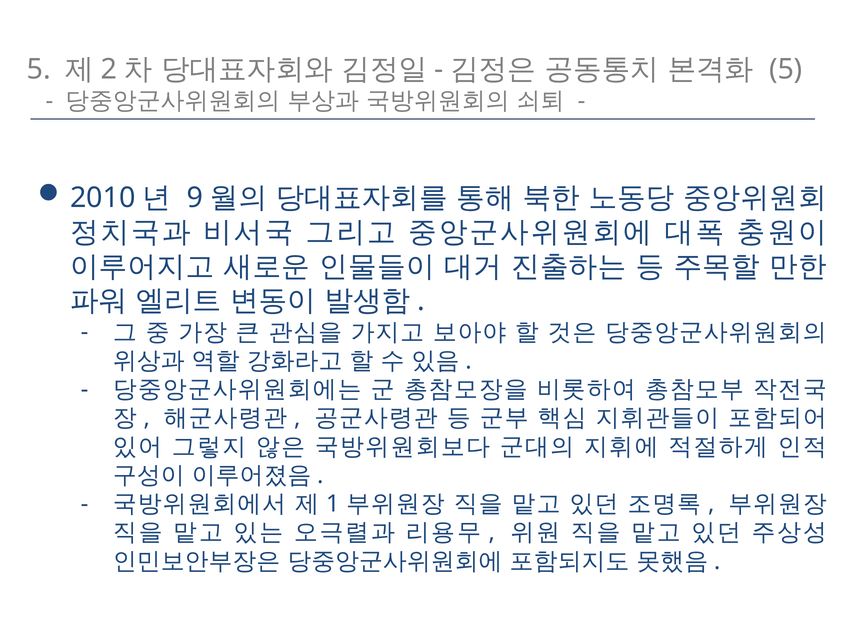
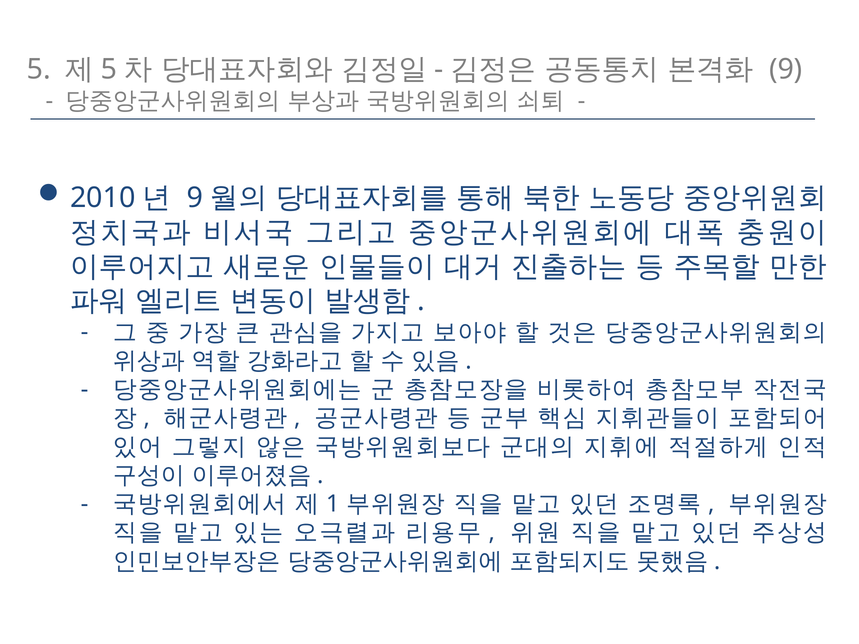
2: 2 -> 5 (109, 70)
5: 5 -> 9 (786, 70)
